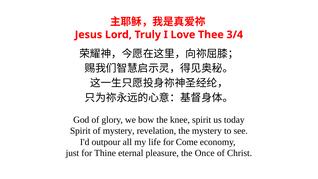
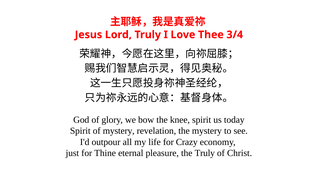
Come: Come -> Crazy (187, 142)
the Once: Once -> Truly (205, 153)
